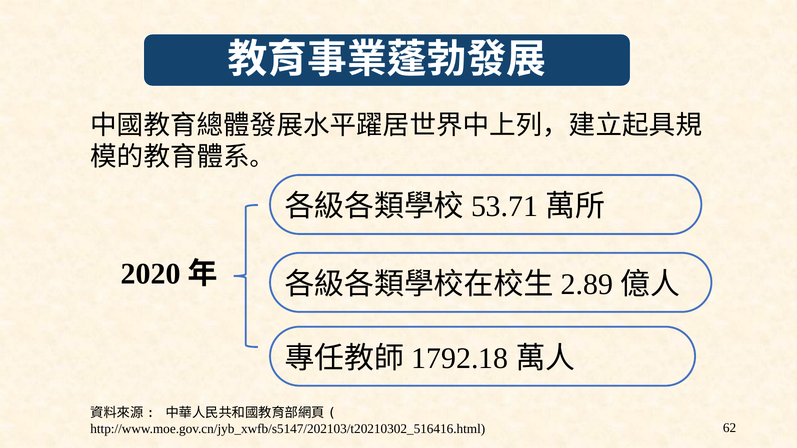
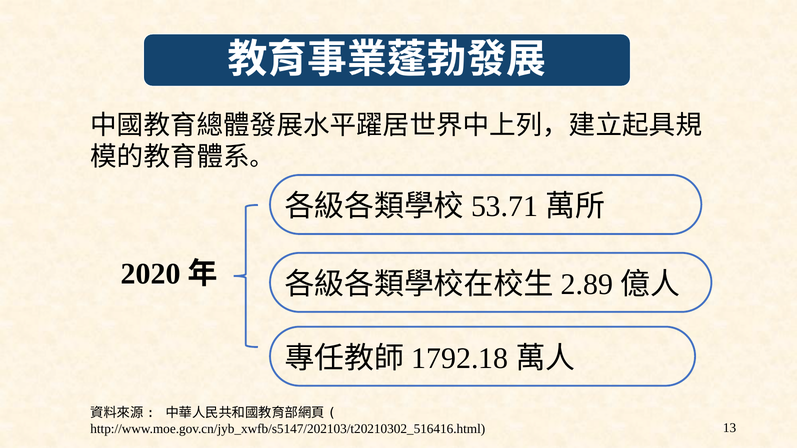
62: 62 -> 13 (730, 428)
